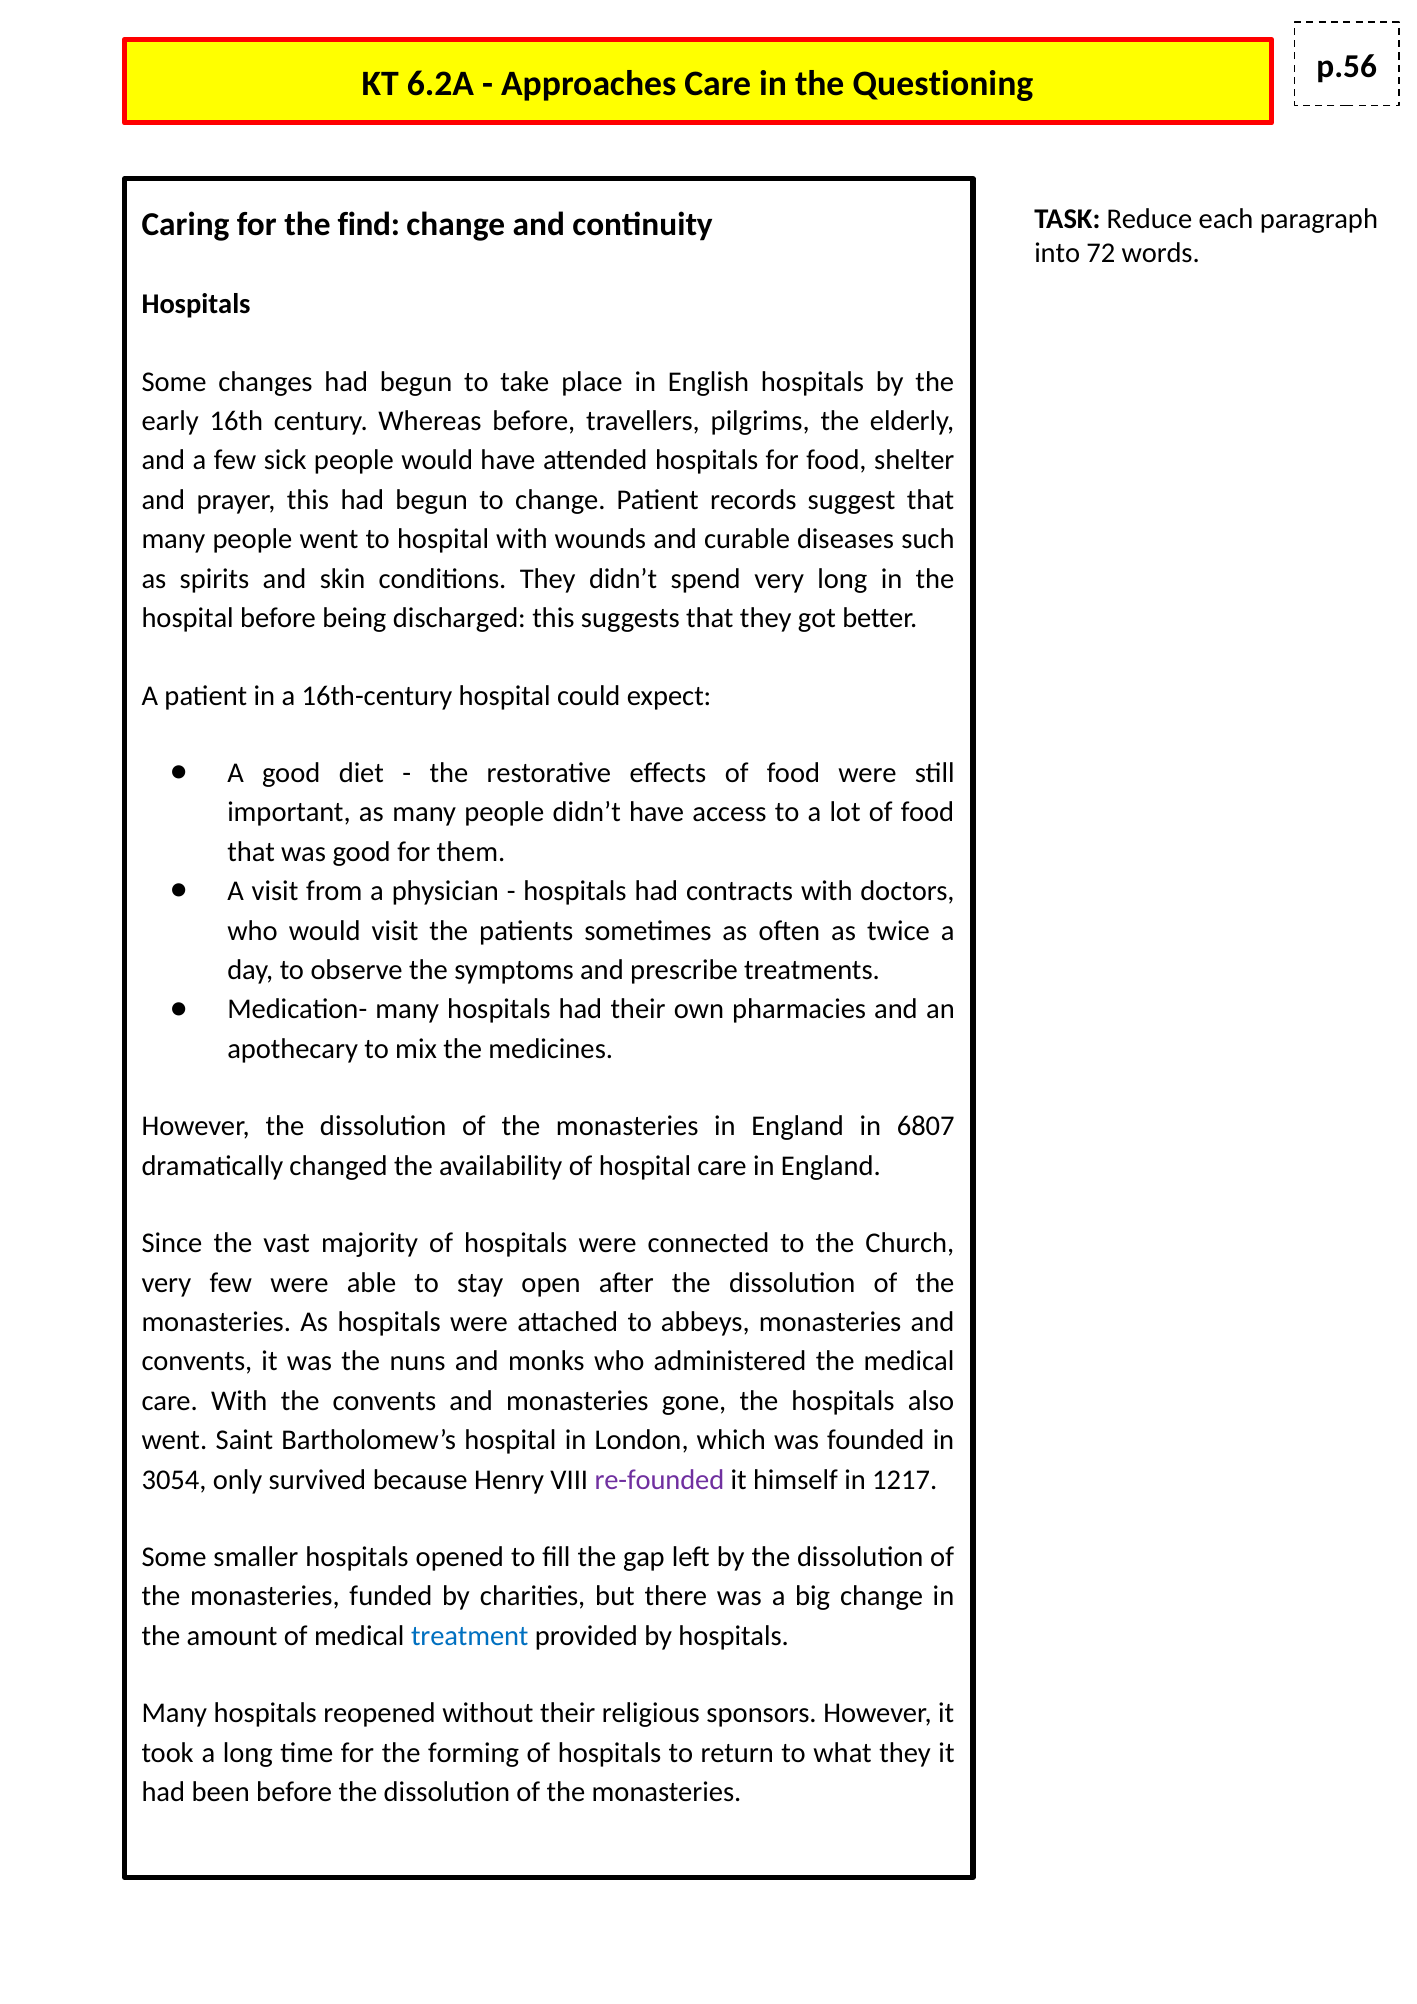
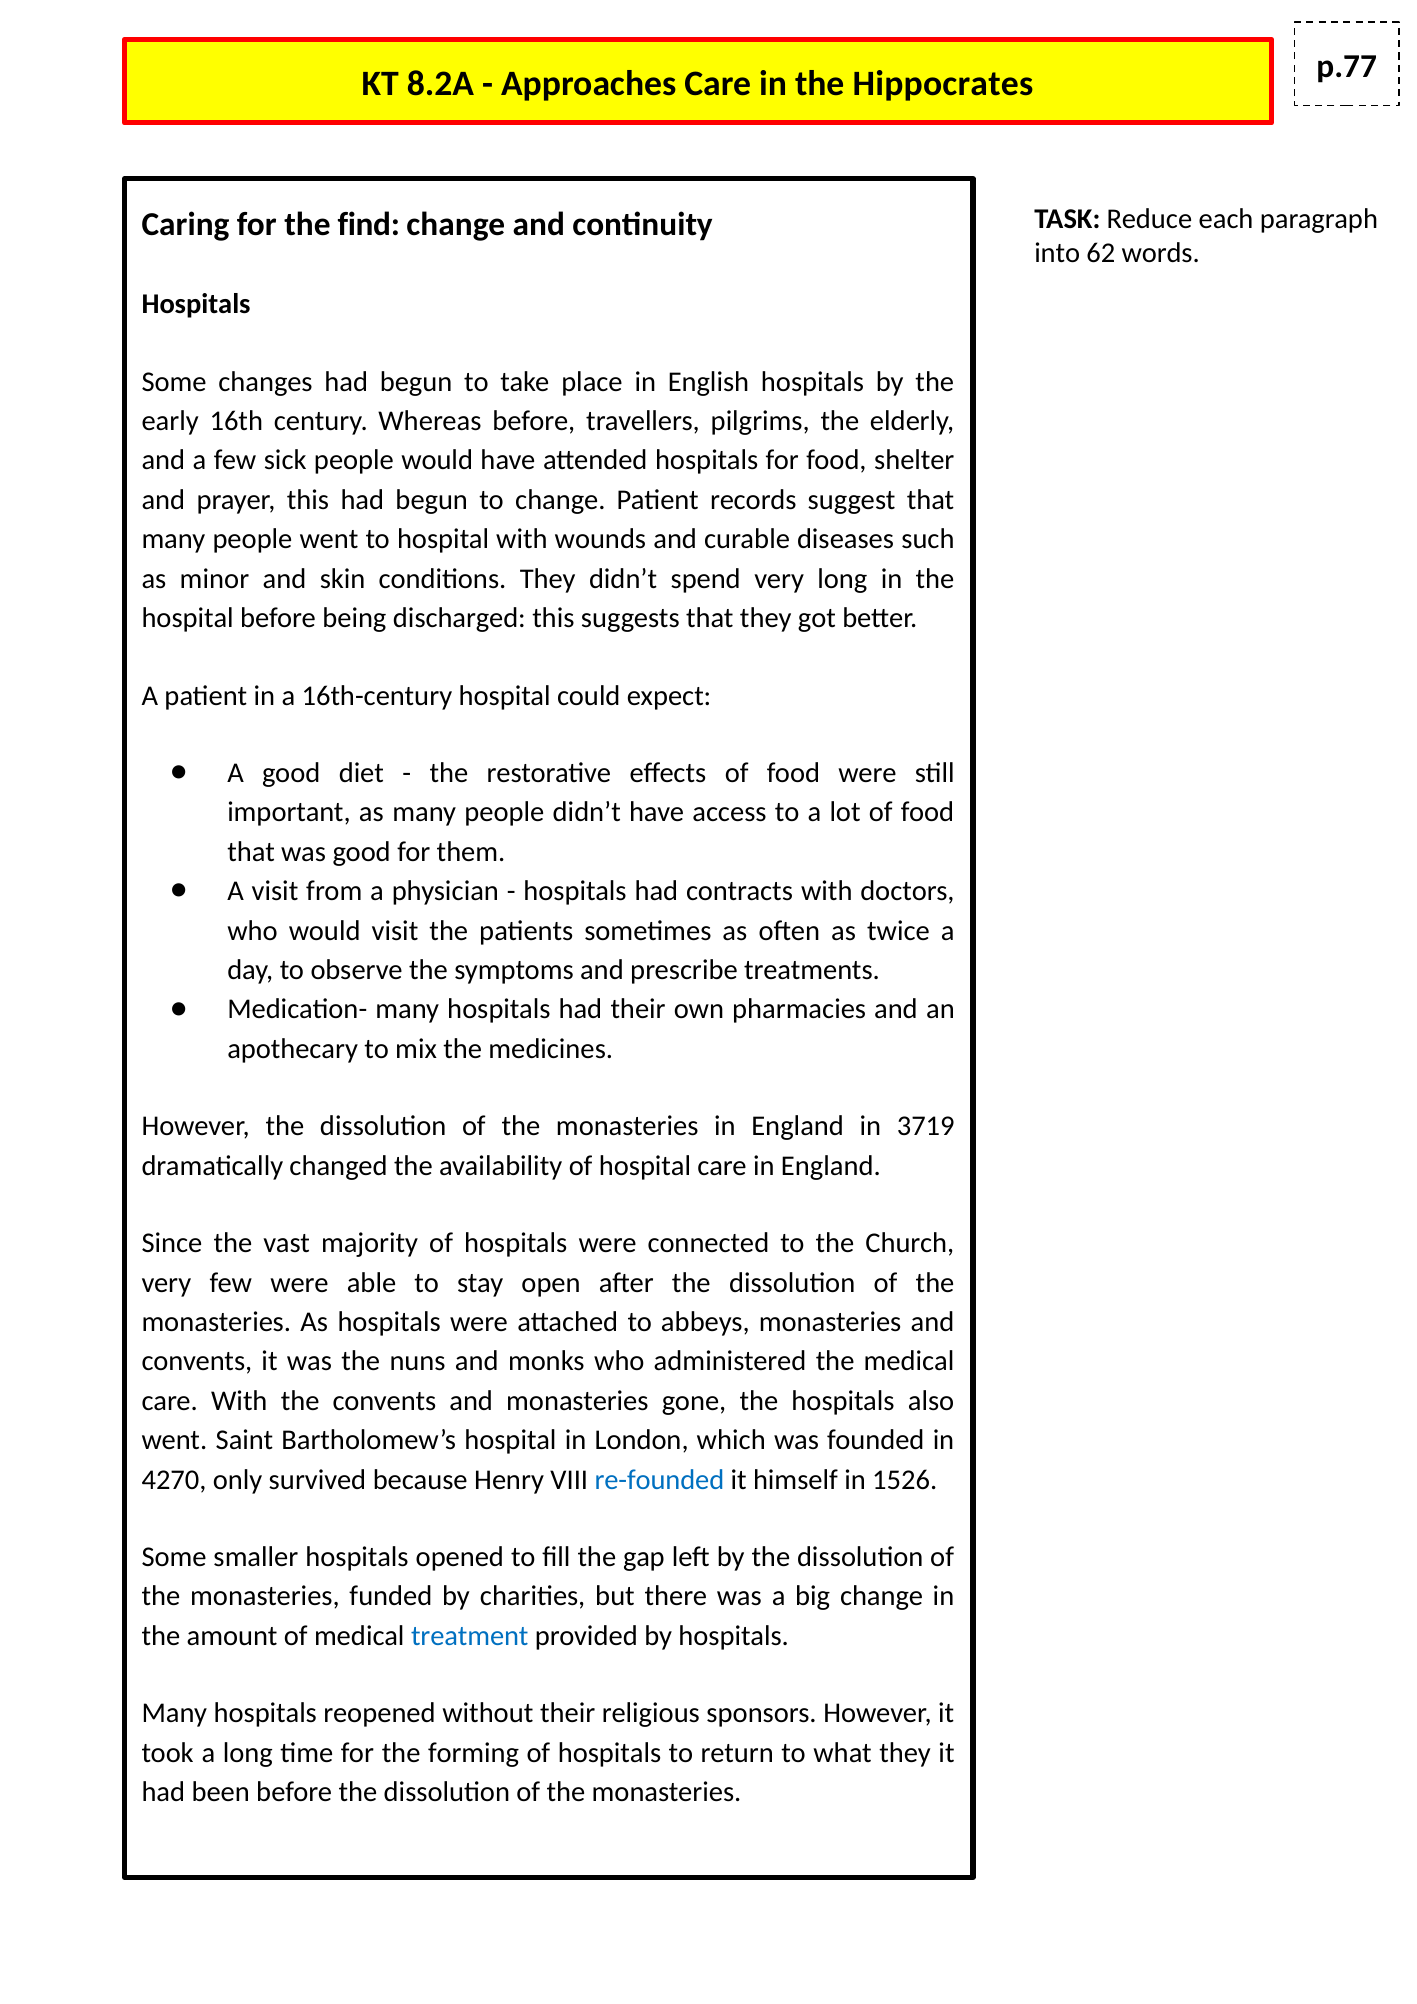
p.56: p.56 -> p.77 (1347, 66)
6.2A: 6.2A -> 8.2A (440, 84)
Questioning: Questioning -> Hippocrates (943, 84)
72: 72 -> 62 (1101, 253)
spirits: spirits -> minor (214, 579)
6807: 6807 -> 3719 (926, 1126)
3054: 3054 -> 4270 (174, 1480)
re-founded colour: purple -> blue (659, 1480)
1217: 1217 -> 1526 (905, 1480)
